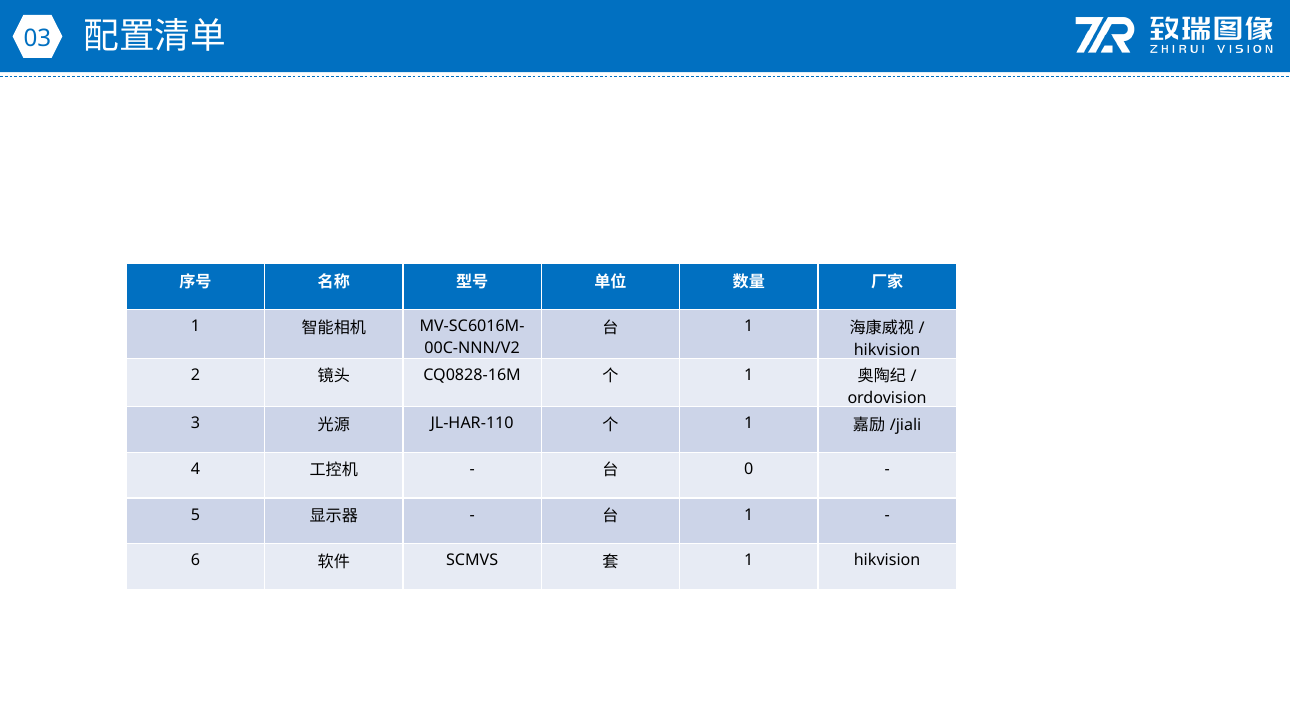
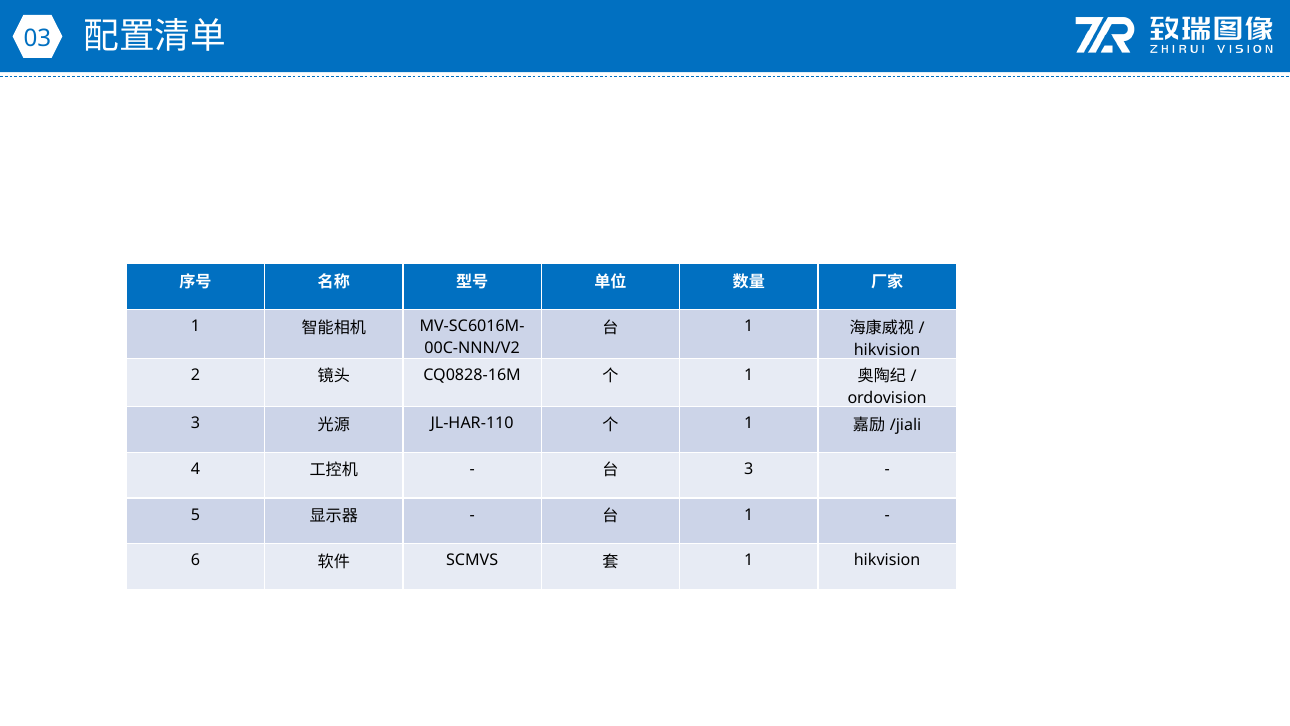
0: 0 -> 3 (749, 469)
